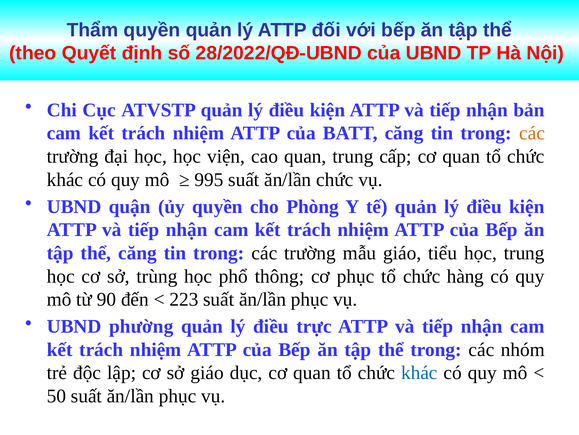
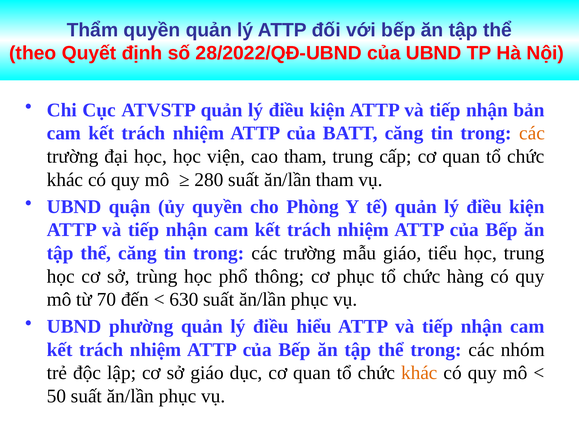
cao quan: quan -> tham (305, 156)
995: 995 -> 280 (209, 179)
ăn/lần chức: chức -> tham (335, 179)
90: 90 -> 70 (107, 299)
223: 223 -> 630 (184, 299)
trực: trực -> hiểu (314, 326)
khác colour: blue -> orange (419, 372)
